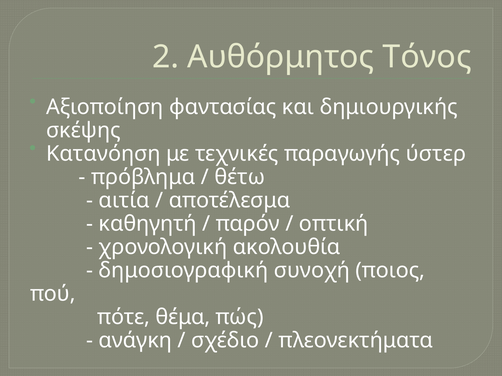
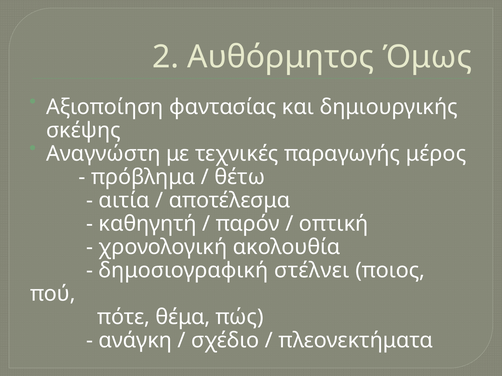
Τόνος: Τόνος -> Όμως (427, 57)
Κατανόηση: Κατανόηση -> Αναγνώστη (103, 154)
ύστερ: ύστερ -> μέρος (436, 154)
συνοχή: συνοχή -> στέλνει (312, 271)
